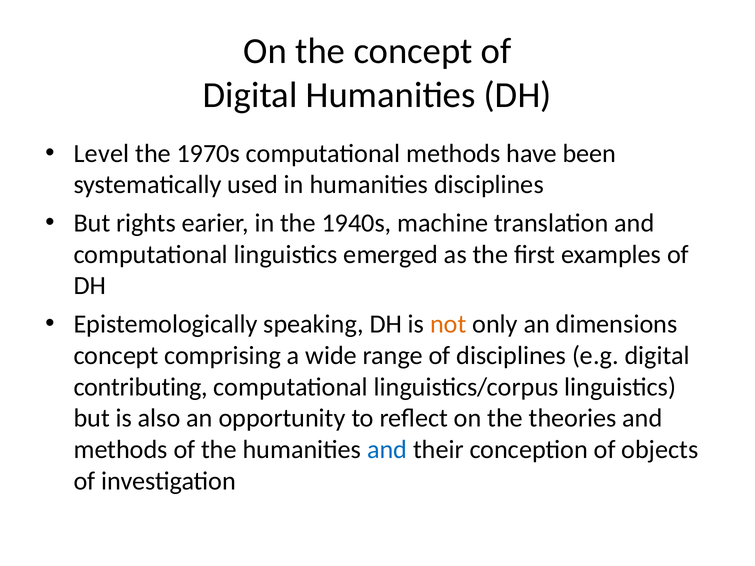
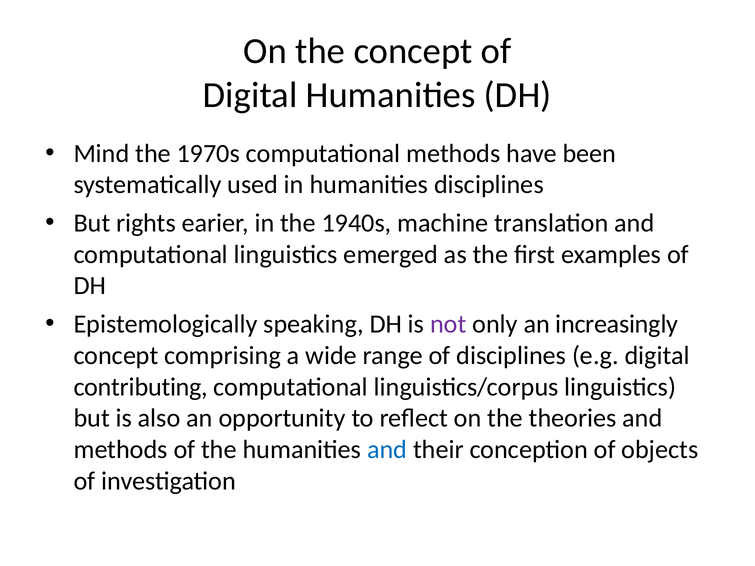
Level: Level -> Mind (102, 153)
not colour: orange -> purple (448, 324)
dimensions: dimensions -> increasingly (617, 324)
